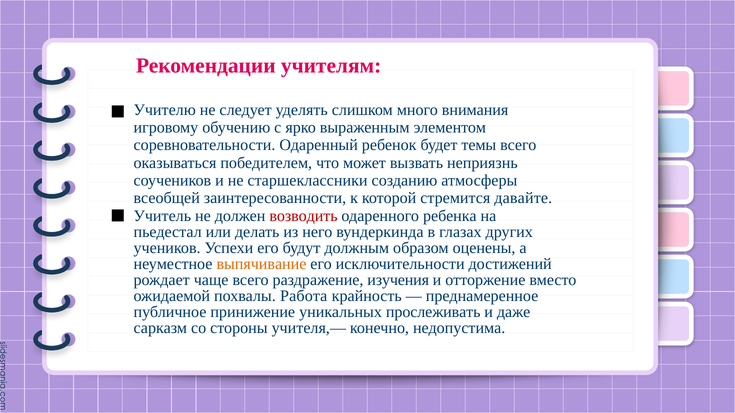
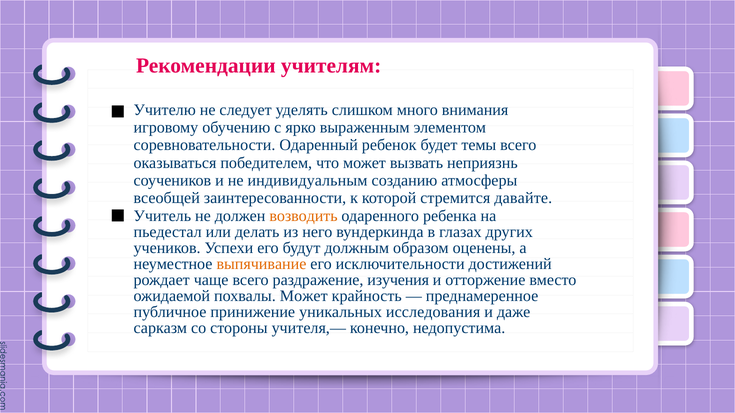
старшеклассники: старшеклассники -> индивидуальным (308, 181)
возводить colour: red -> orange (304, 216)
похвалы Работа: Работа -> Может (304, 296)
прослеживать: прослеживать -> исследования (433, 312)
